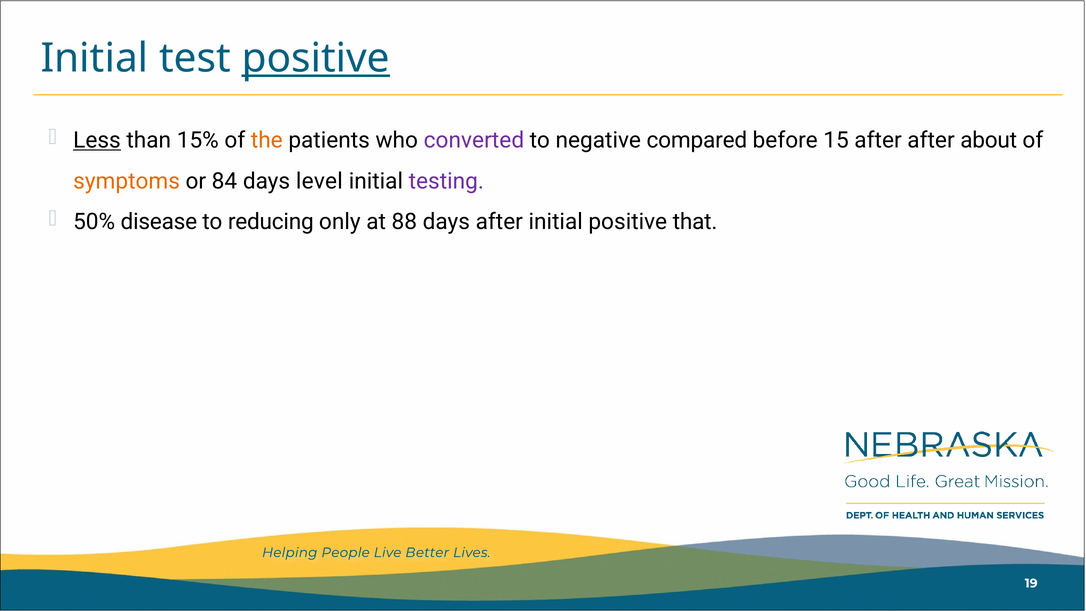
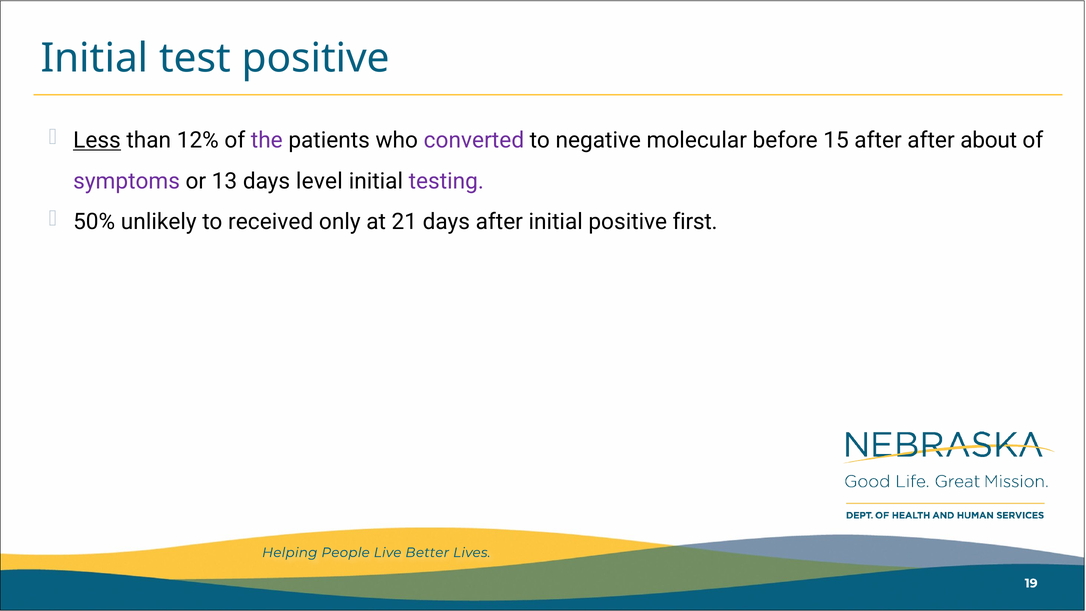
positive underline: present -> none (316, 58)
15%: 15% -> 12% (198, 140)
the colour: orange -> purple (267, 140)
compared: compared -> molecular (697, 140)
symptoms colour: orange -> purple (127, 181)
84: 84 -> 13 (224, 181)
disease: disease -> unlikely (159, 222)
reducing: reducing -> received (271, 222)
88: 88 -> 21 (404, 222)
that: that -> first (695, 222)
